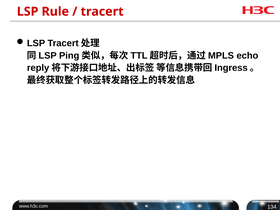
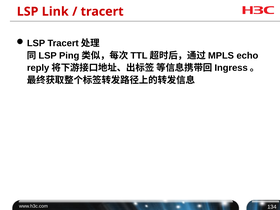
Rule: Rule -> Link (55, 12)
